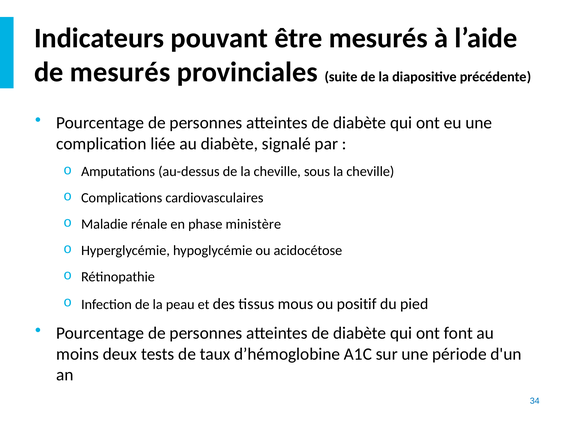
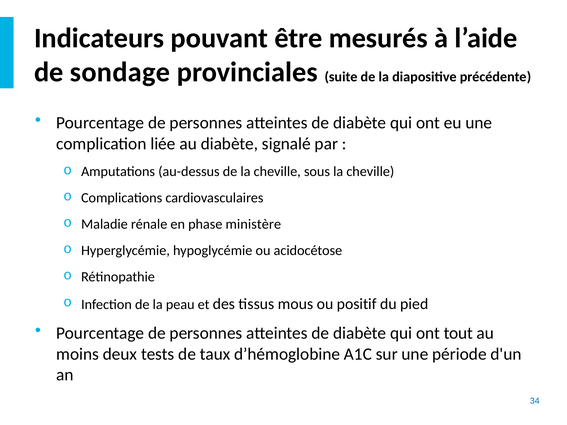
de mesurés: mesurés -> sondage (120, 72)
font: font -> tout (458, 333)
